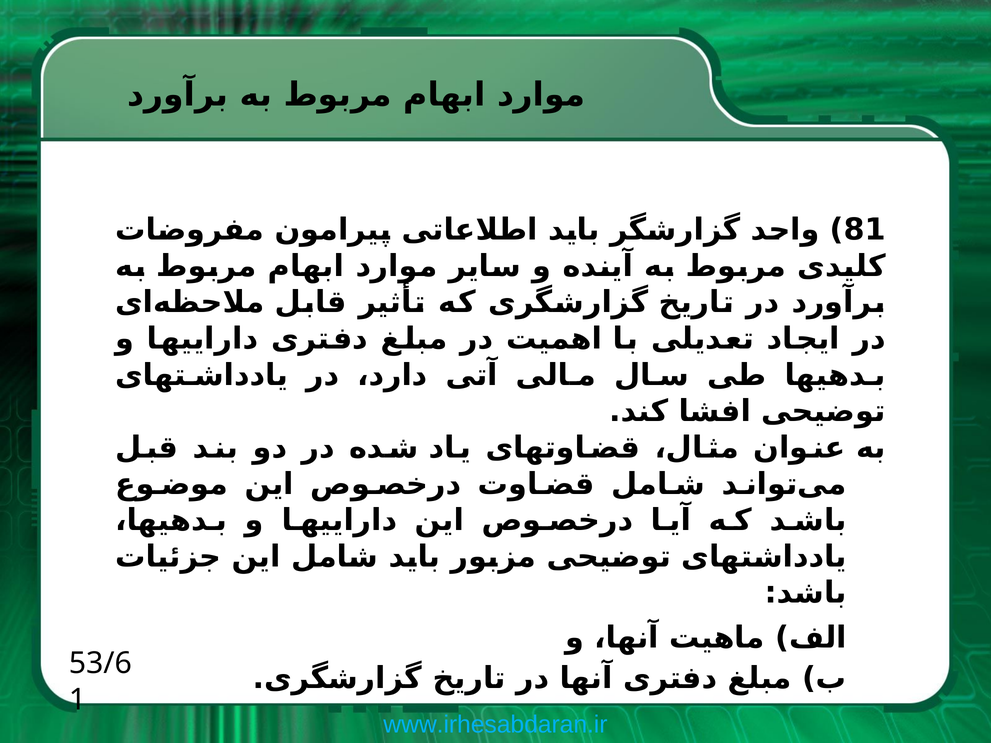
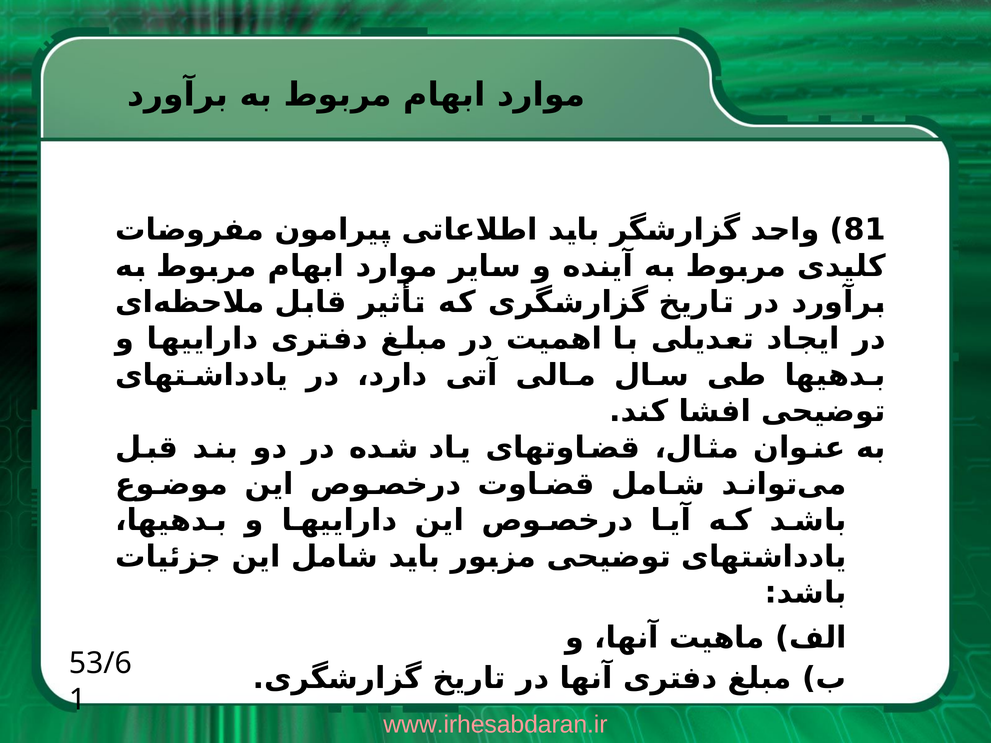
www.irhesabdaran.ir colour: light blue -> pink (495, 725)
